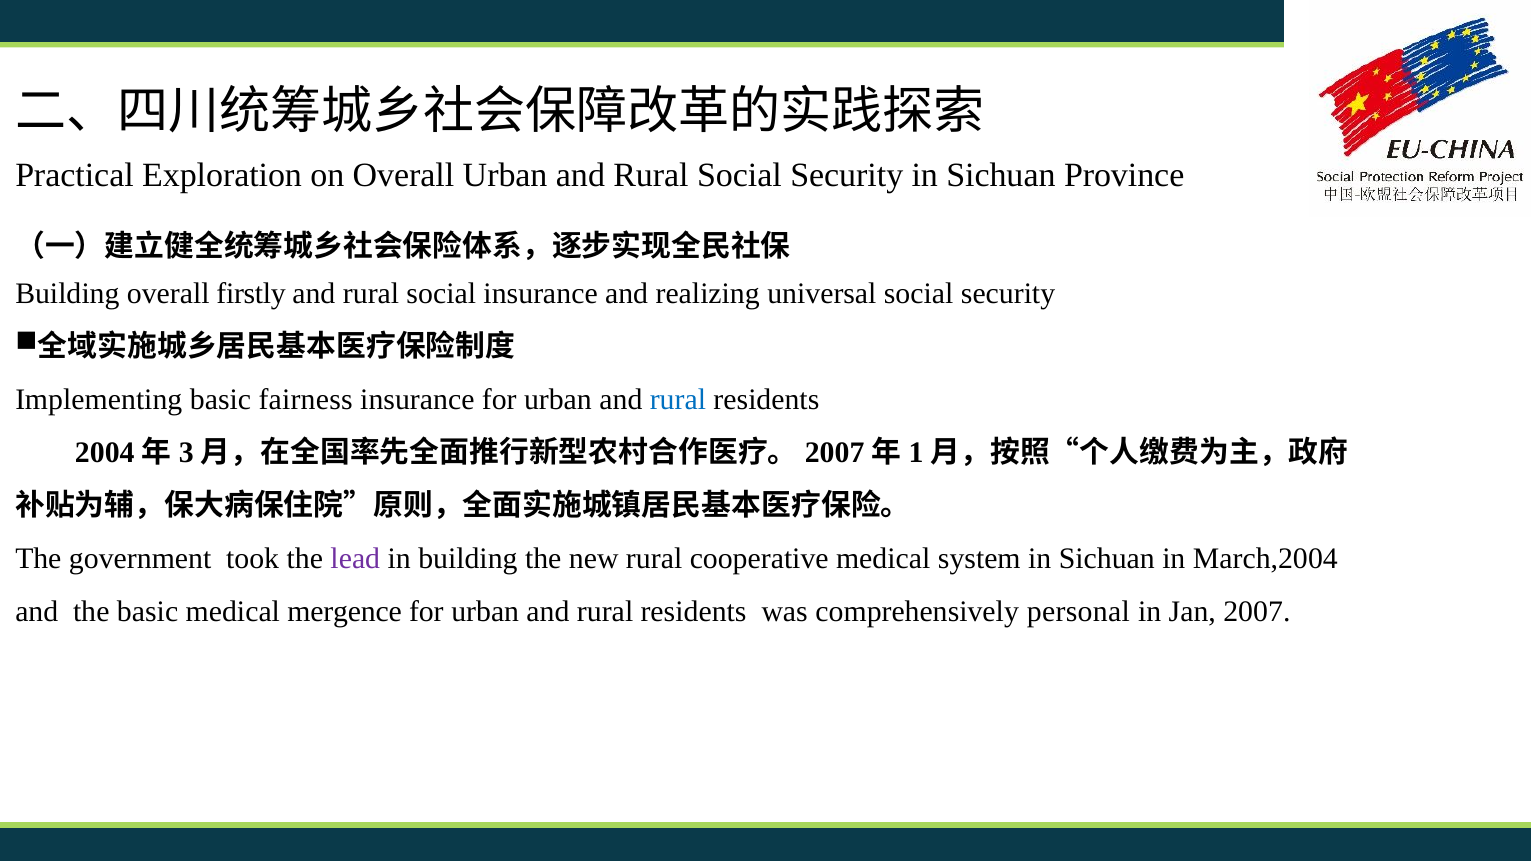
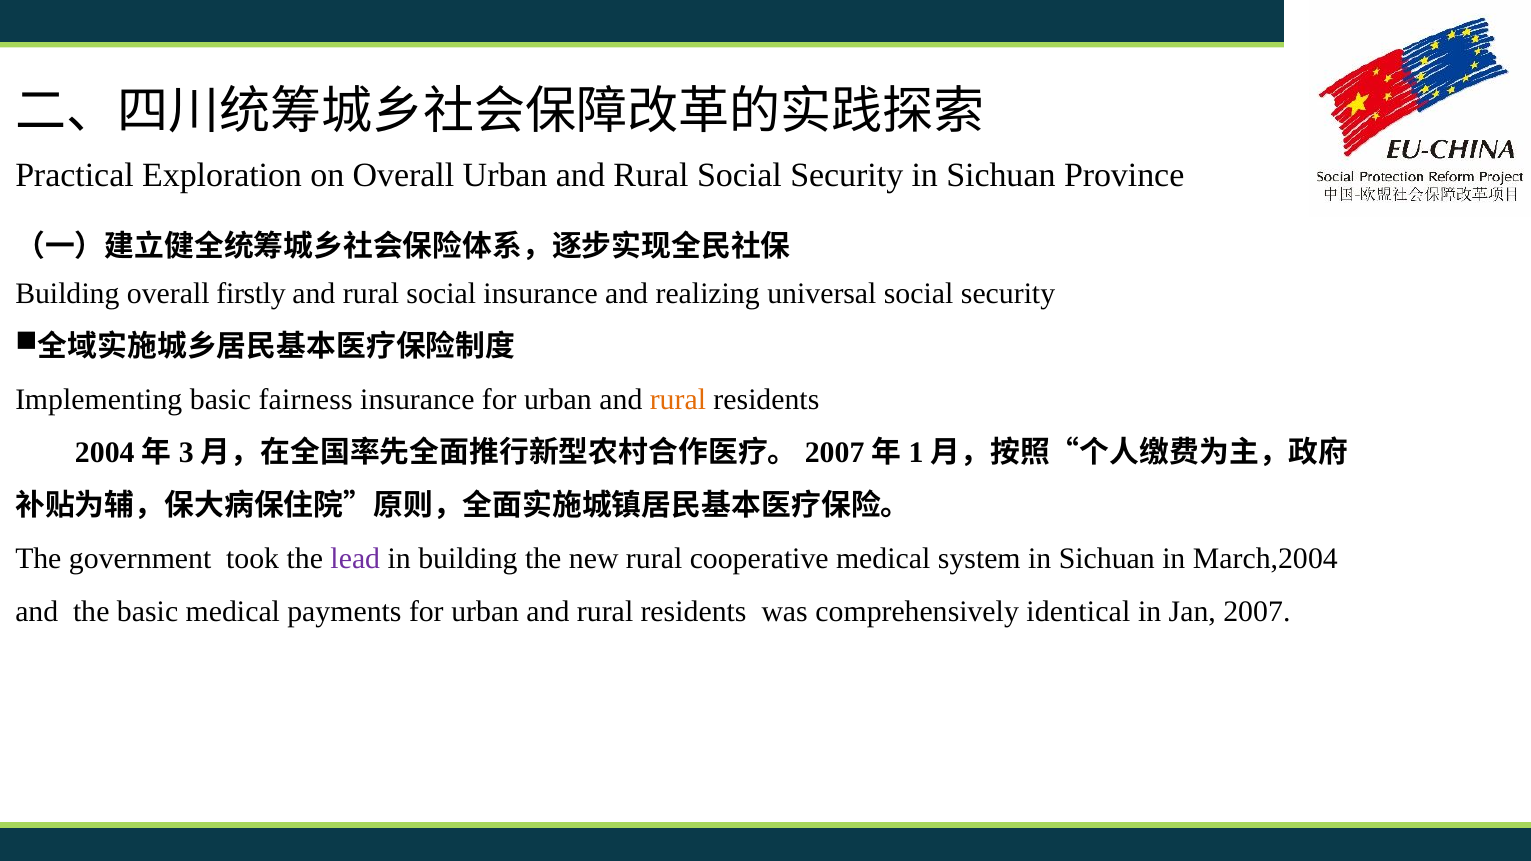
rural colour: blue -> orange (678, 400)
mergence: mergence -> payments (344, 612)
personal: personal -> identical (1078, 612)
